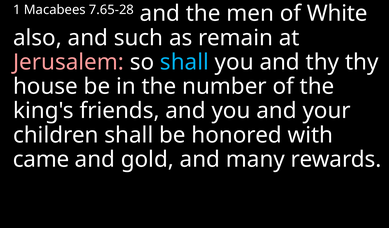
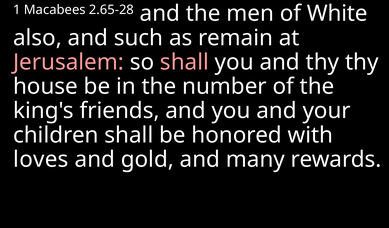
7.65-28: 7.65-28 -> 2.65-28 (111, 10)
shall colour: light blue -> pink (184, 62)
came: came -> loves (41, 159)
